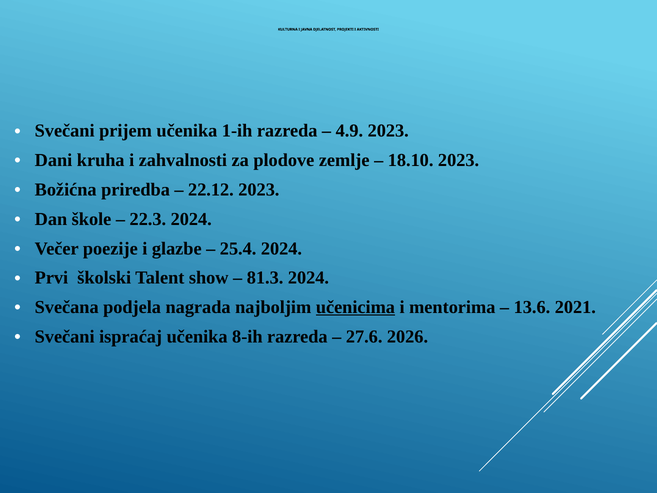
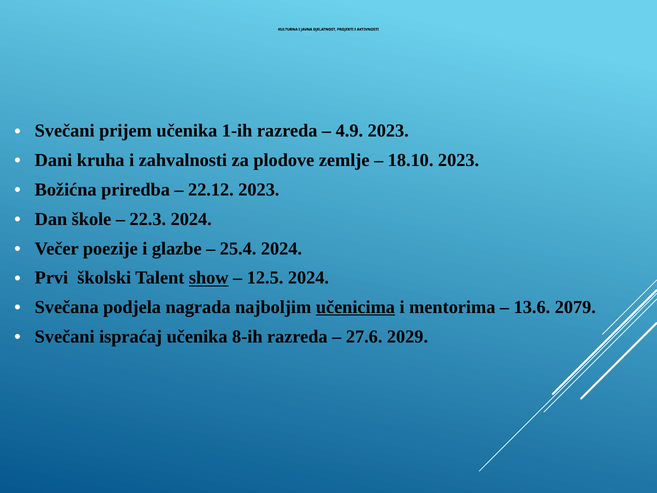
show underline: none -> present (209, 278)
81.3: 81.3 -> 12.5 (265, 278)
2021: 2021 -> 2079 (575, 307)
2026: 2026 -> 2029 (408, 337)
